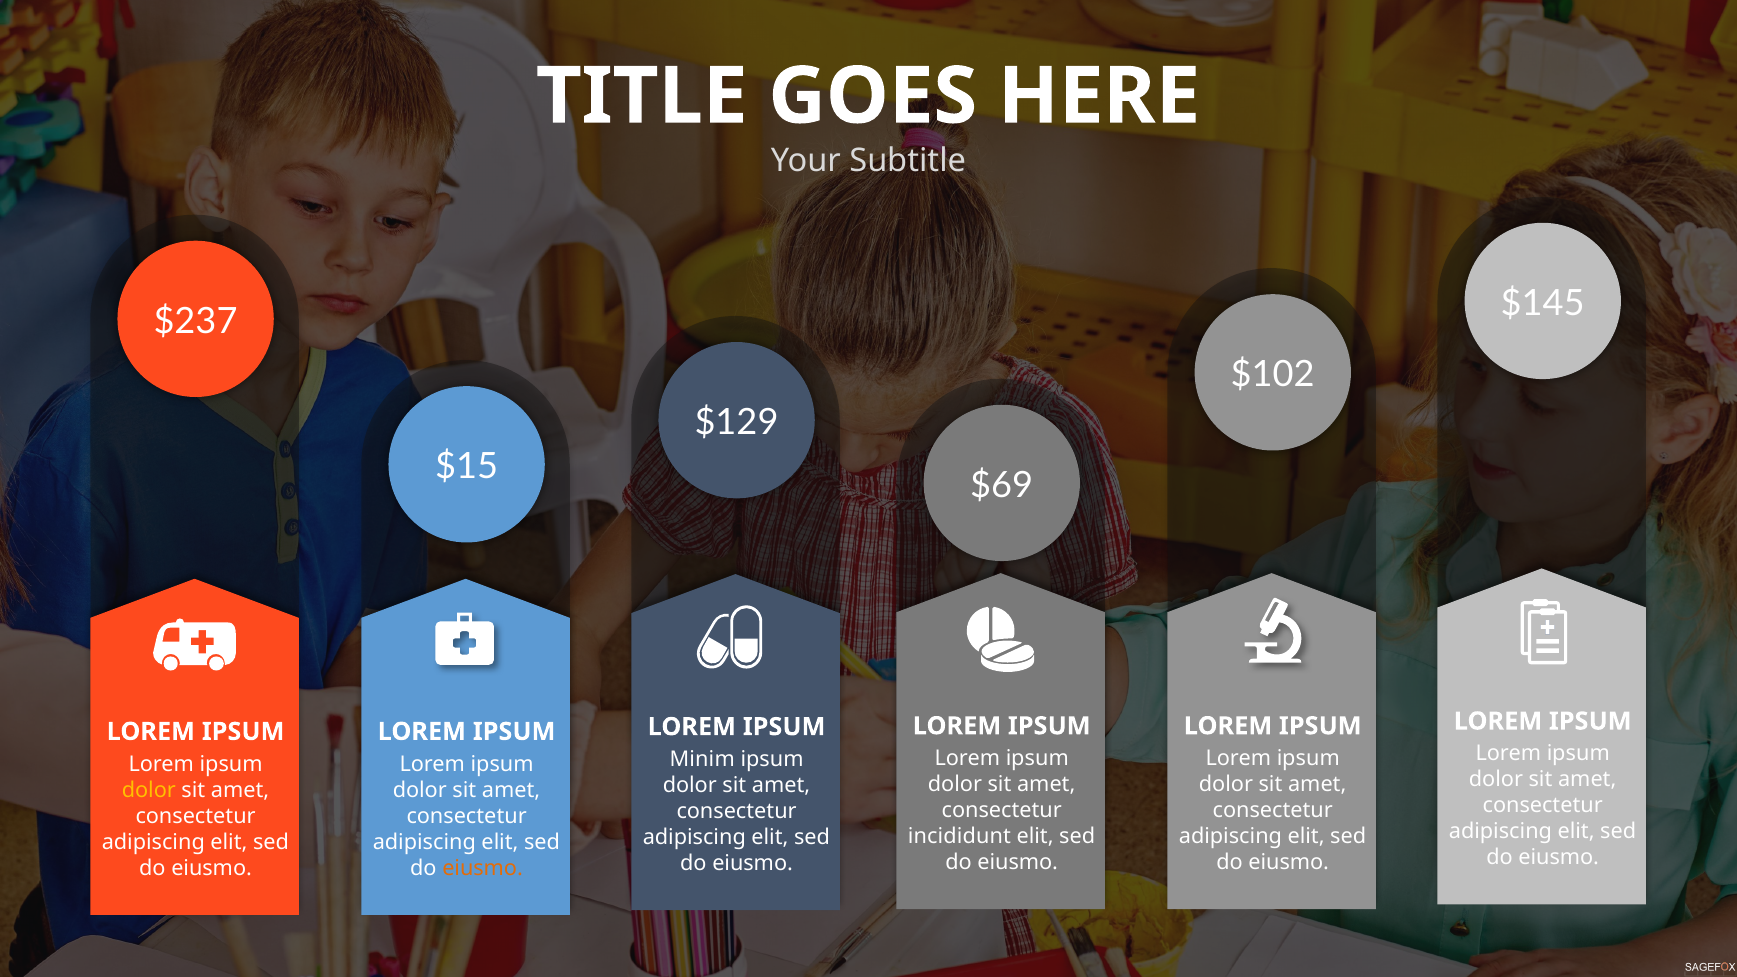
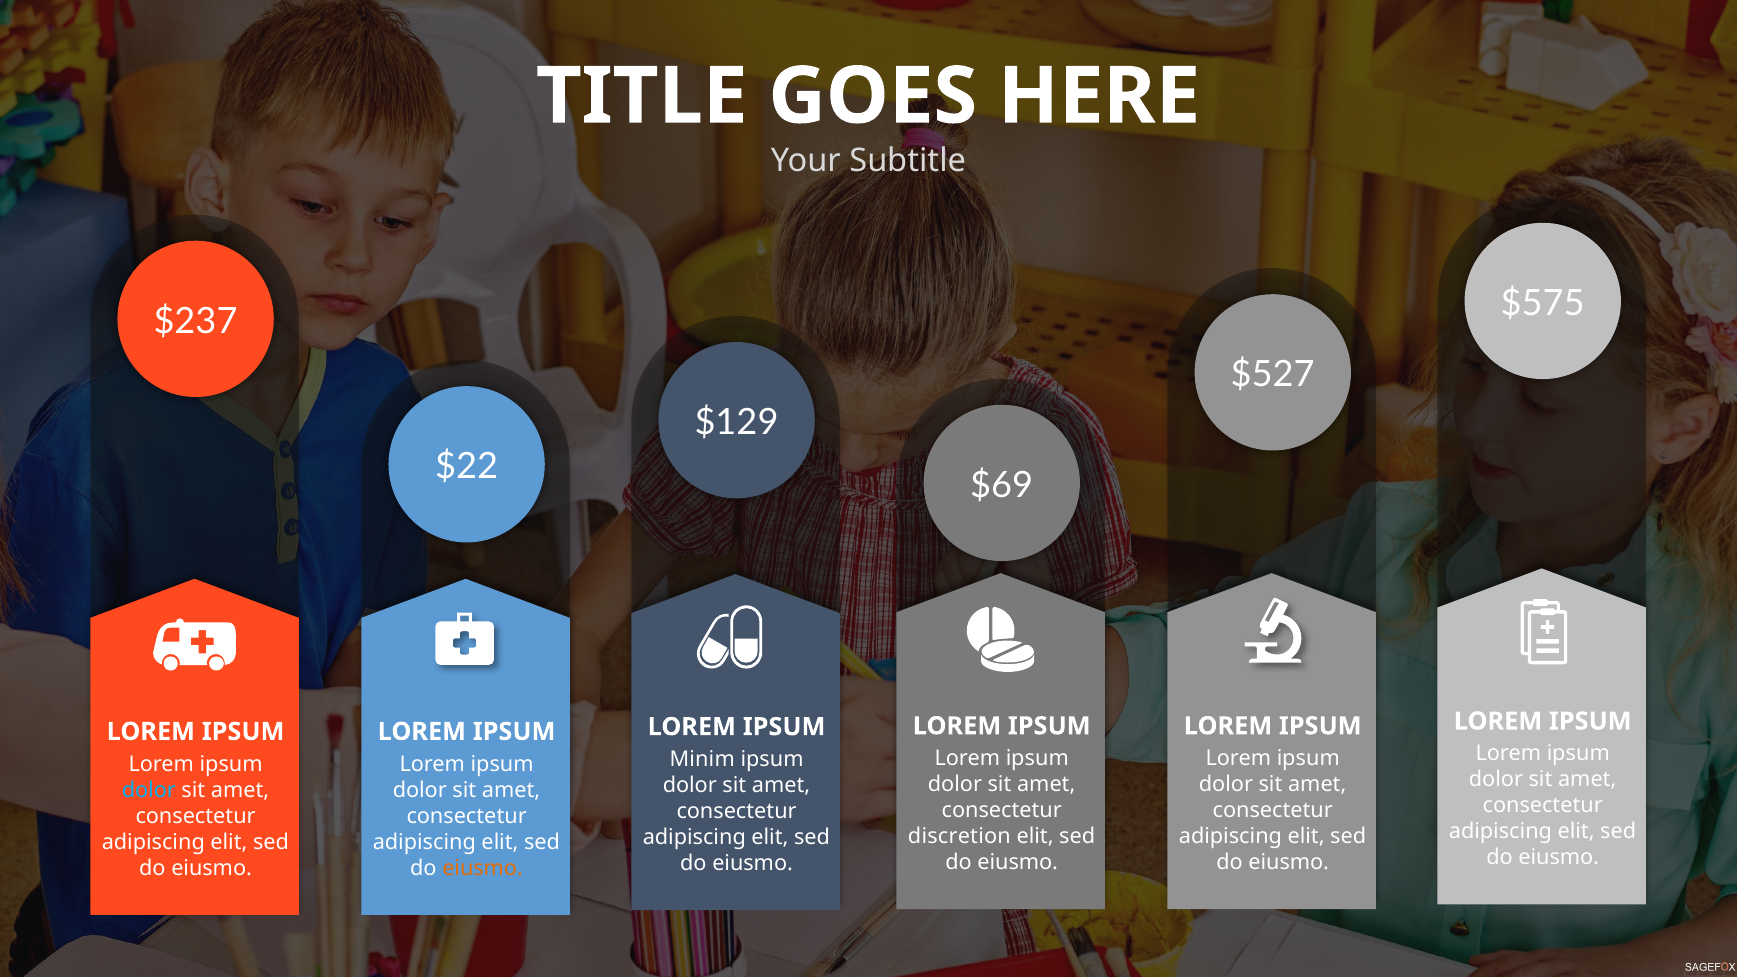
$145: $145 -> $575 (1543, 303)
$102: $102 -> $527 (1273, 375)
$15: $15 -> $22 (467, 467)
dolor colour: yellow -> light blue (149, 790)
incididunt: incididunt -> discretion (959, 837)
